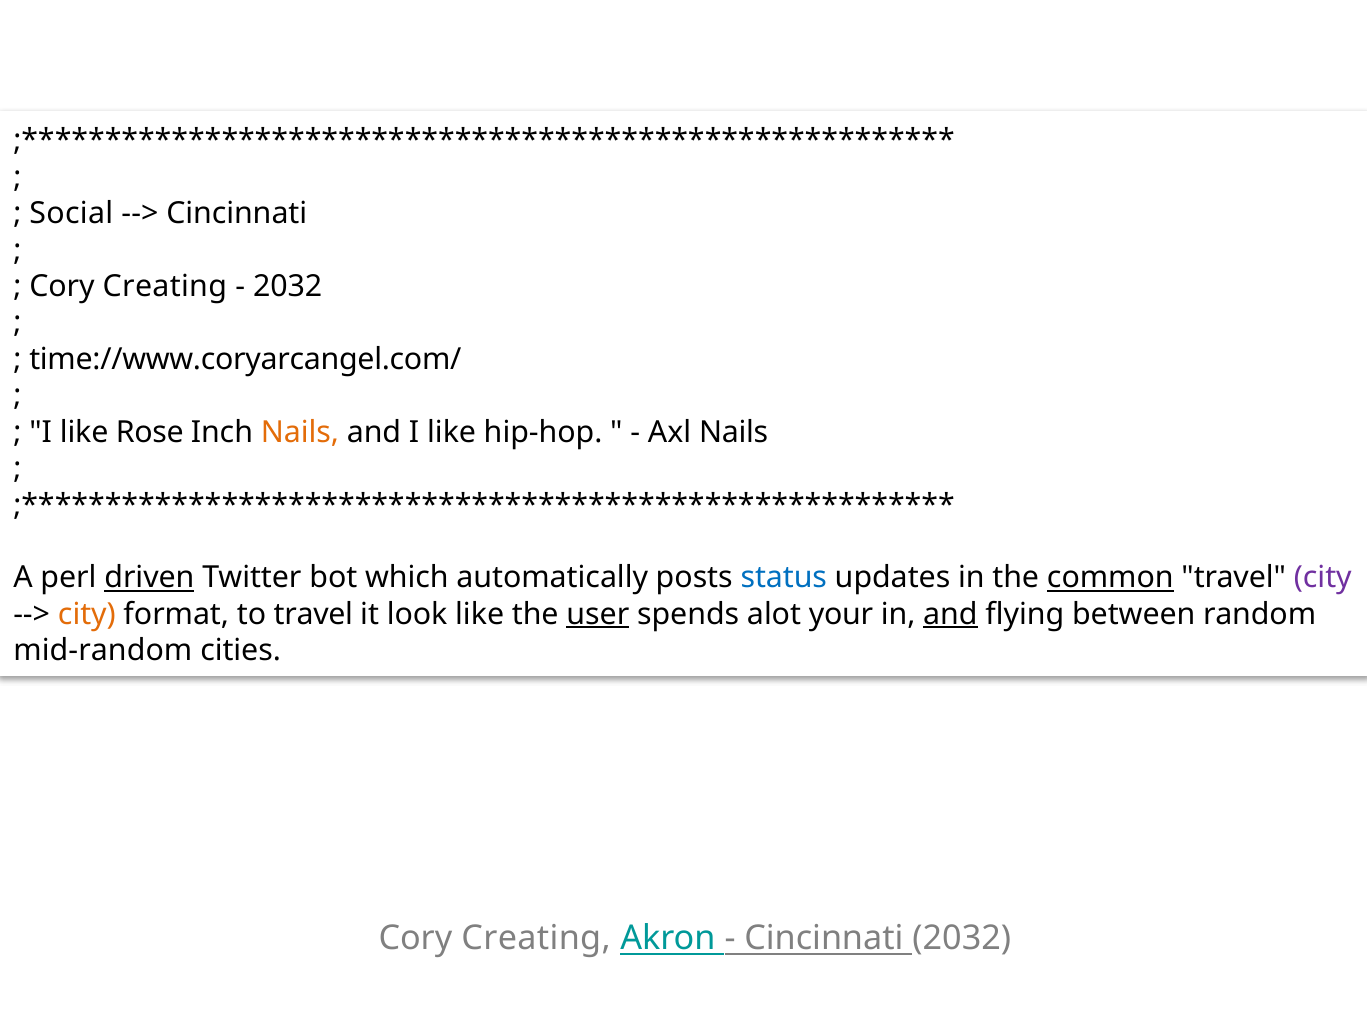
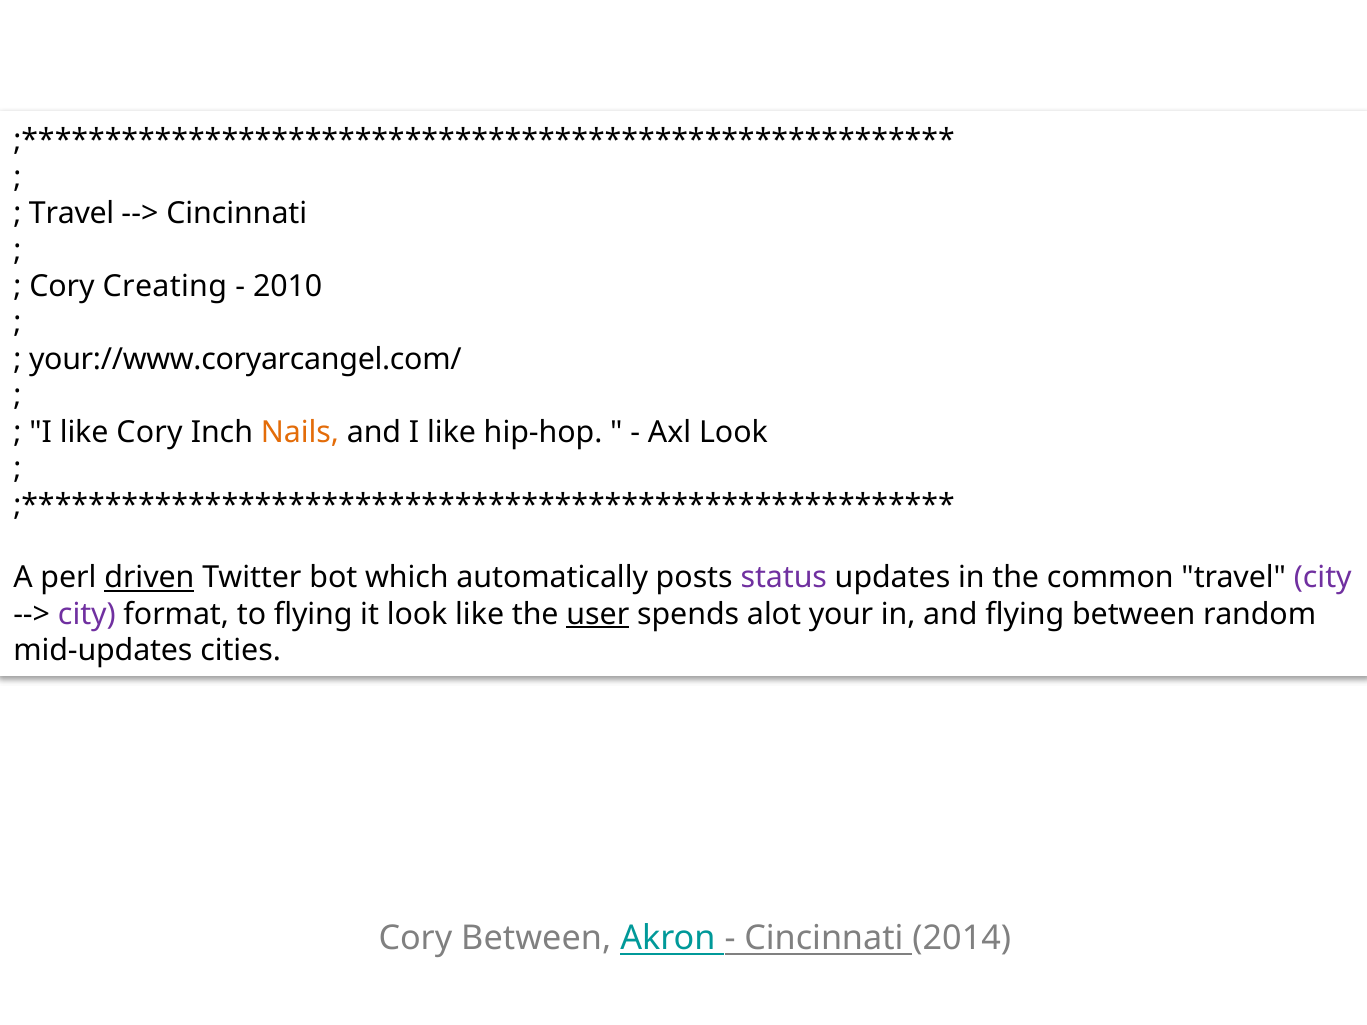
Social: Social -> Travel (72, 214)
2032: 2032 -> 2010 (288, 287)
time://www.coryarcangel.com/: time://www.coryarcangel.com/ -> your://www.coryarcangel.com/ (245, 359)
like Rose: Rose -> Cory (150, 432)
Axl Nails: Nails -> Look (733, 432)
status colour: blue -> purple (784, 578)
common underline: present -> none (1110, 578)
city colour: orange -> purple (87, 614)
to travel: travel -> flying (313, 614)
and underline: present -> none (950, 614)
mid-random: mid-random -> mid-updates (103, 651)
Creating: Creating -> Between (536, 939)
Cincinnati 2032: 2032 -> 2014 (962, 939)
